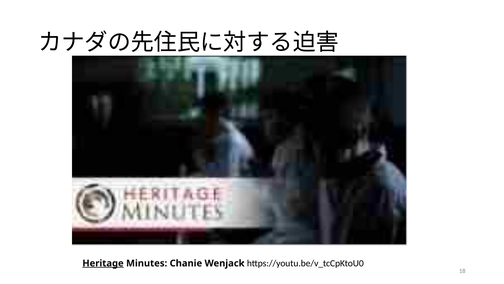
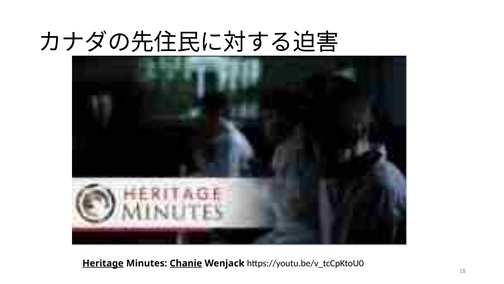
Chanie underline: none -> present (186, 263)
